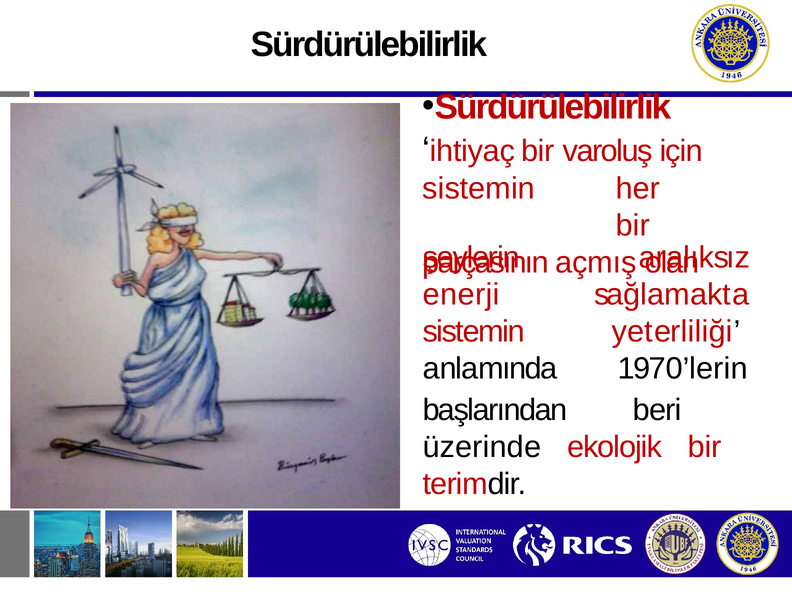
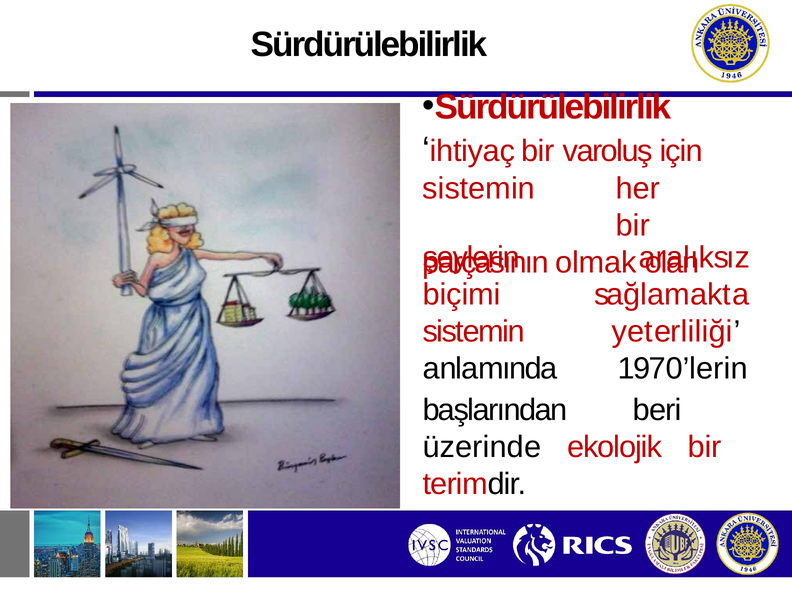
açmış: açmış -> olmak (596, 263)
enerji: enerji -> biçimi (462, 295)
